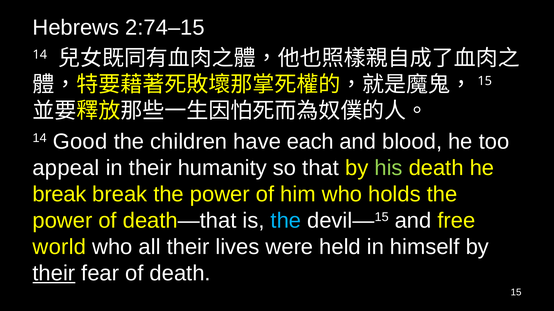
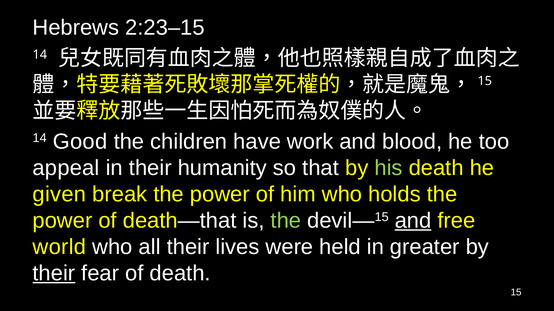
2:74–15: 2:74–15 -> 2:23–15 (165, 28)
each: each -> work (310, 142)
break: break -> given (59, 195)
the colour: light blue -> light green (286, 221)
and underline: none -> present (413, 221)
himself: himself -> greater (425, 247)
